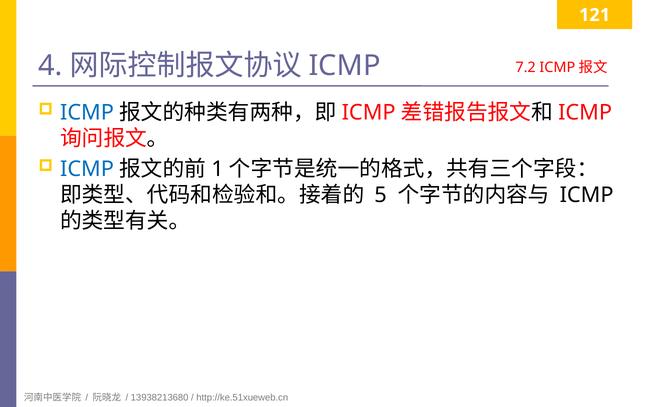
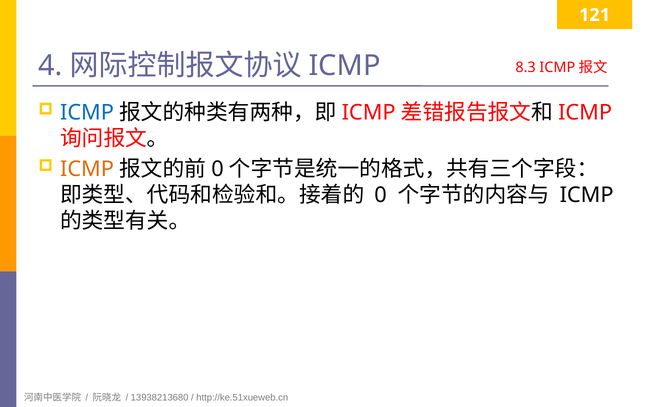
7.2: 7.2 -> 8.3 (526, 68)
ICMP colour: blue -> orange (87, 169)
1: 1 -> 0 (218, 169)
5: 5 -> 0 (381, 195)
